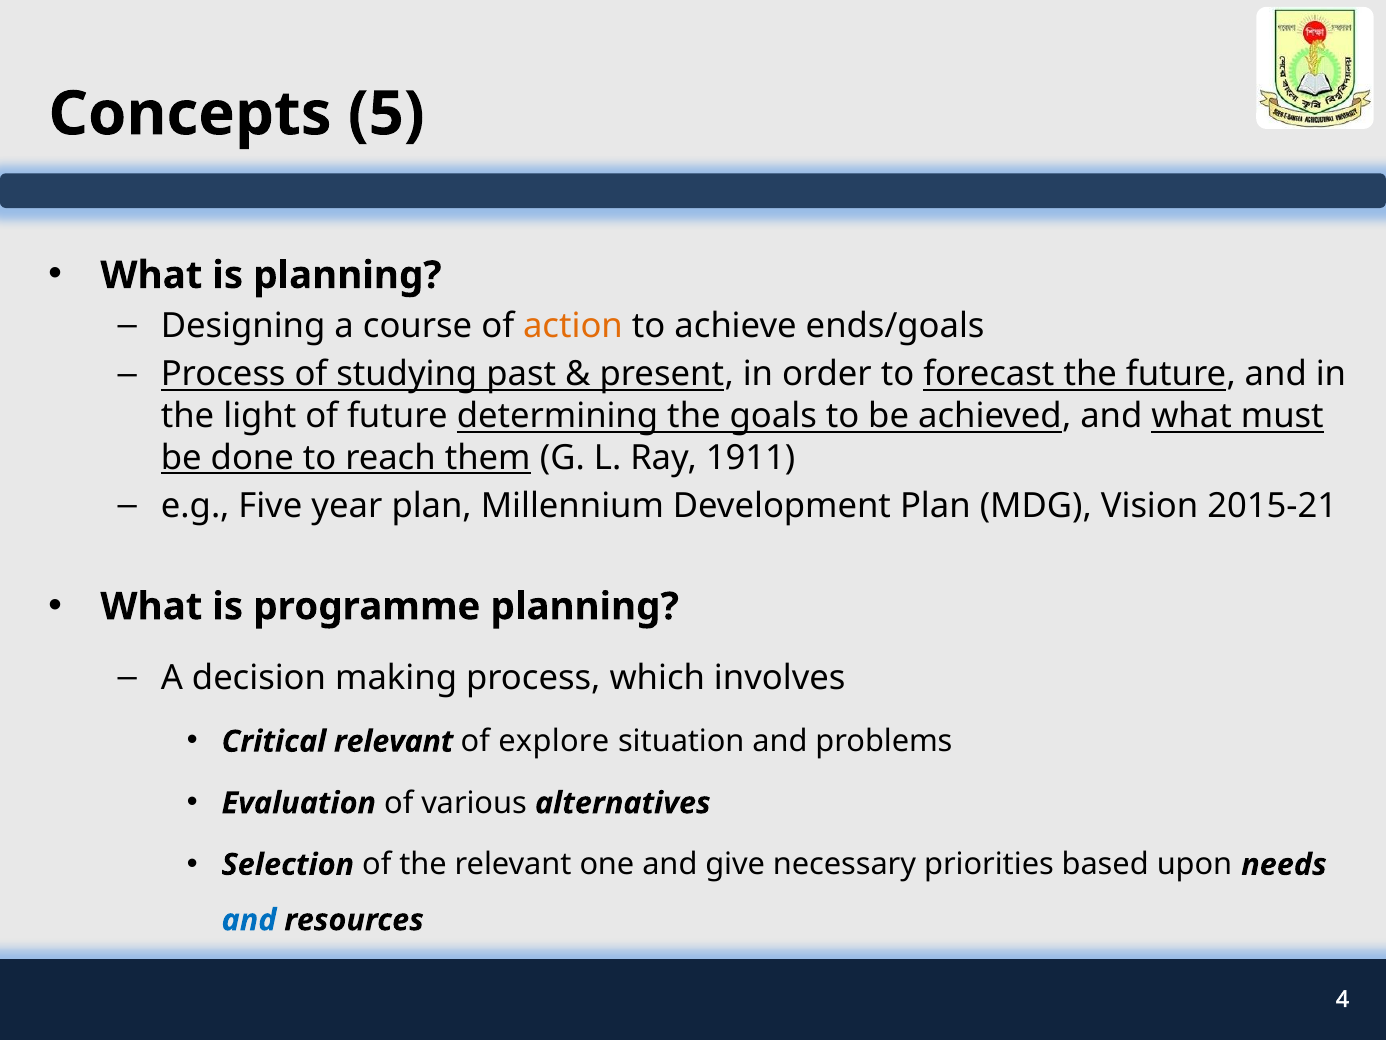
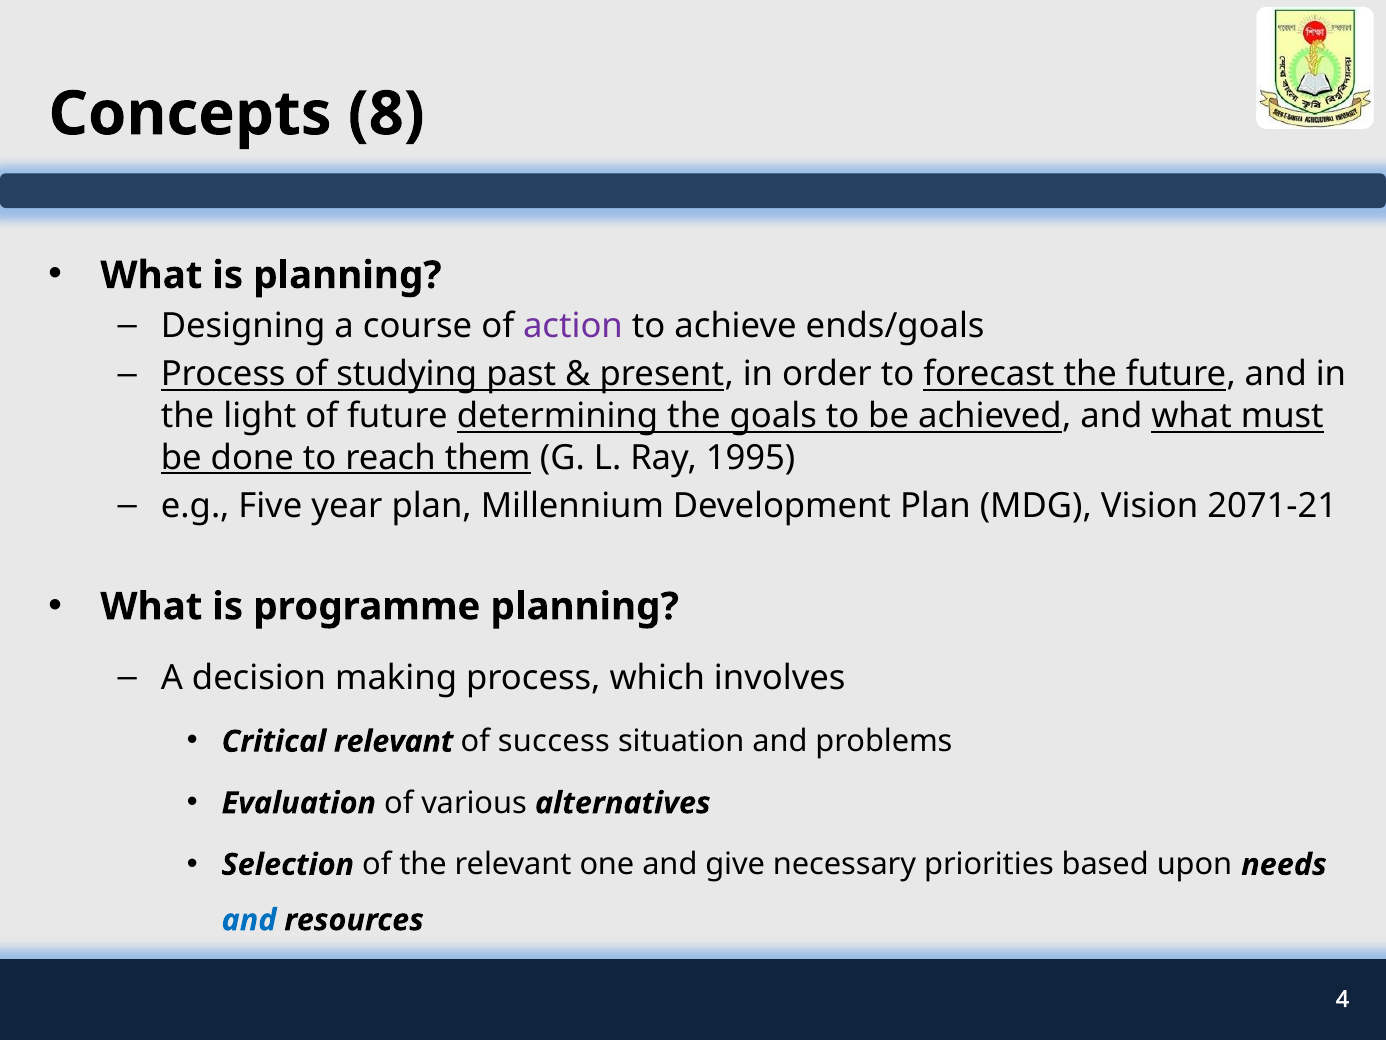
5: 5 -> 8 (386, 114)
action colour: orange -> purple (573, 326)
1911: 1911 -> 1995 (751, 457)
2015-21: 2015-21 -> 2071-21 (1272, 506)
explore: explore -> success (554, 741)
